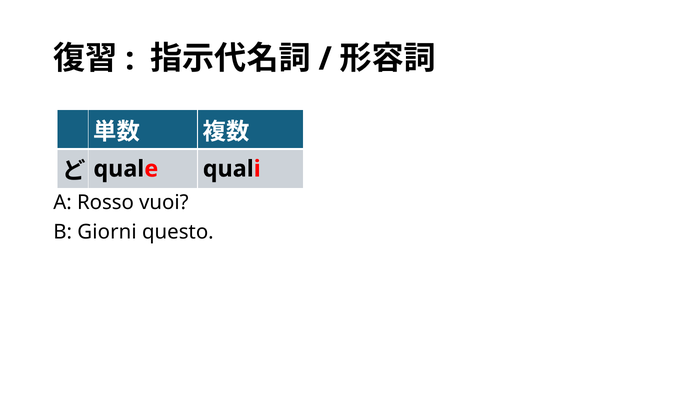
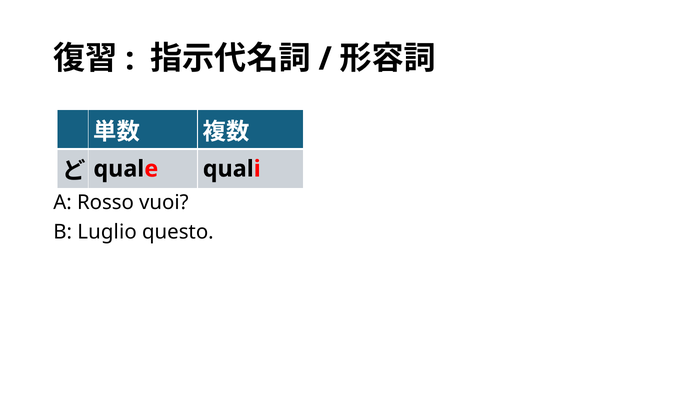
Giorni: Giorni -> Luglio (107, 232)
